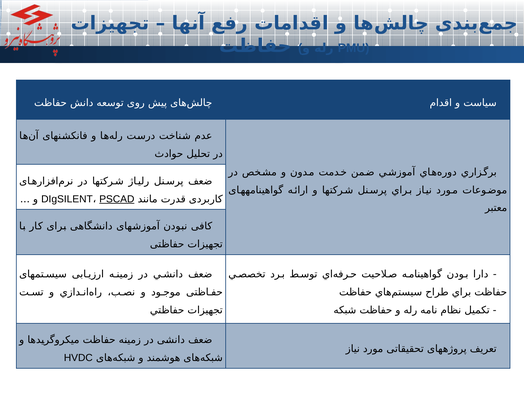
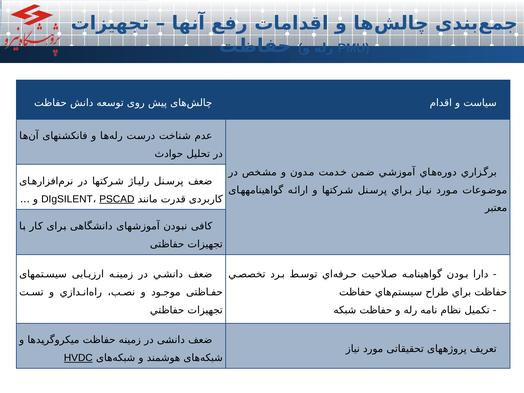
HVDC underline: none -> present (78, 358)
